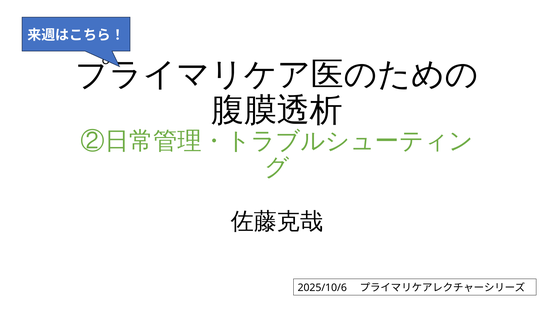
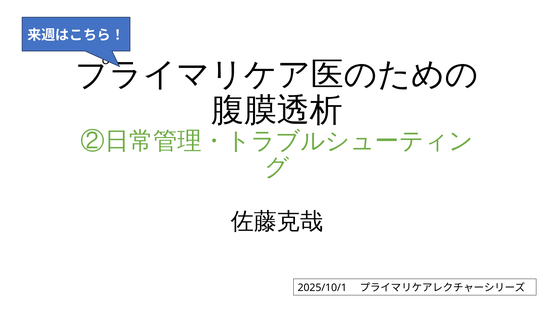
2025/10/6: 2025/10/6 -> 2025/10/1 (322, 287)
